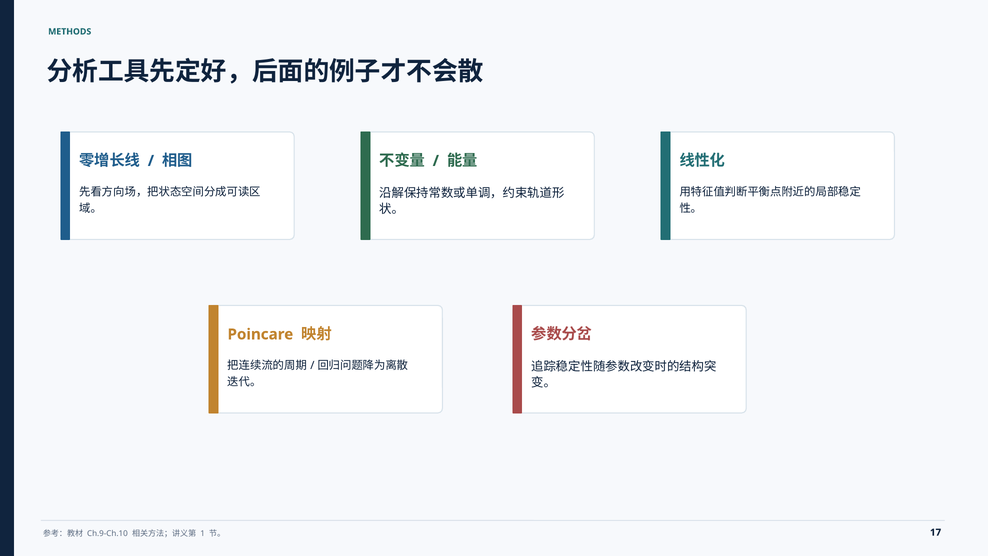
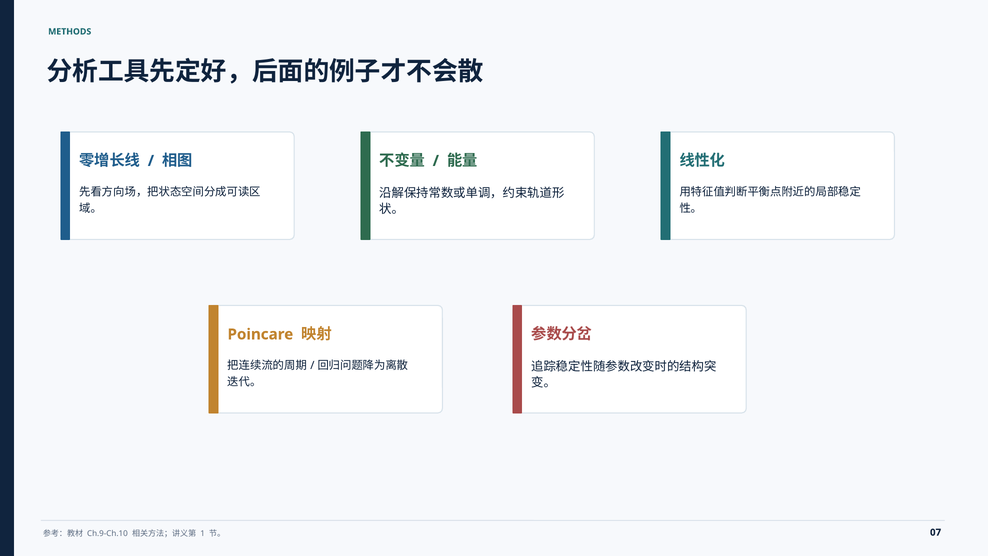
17: 17 -> 07 (936, 532)
